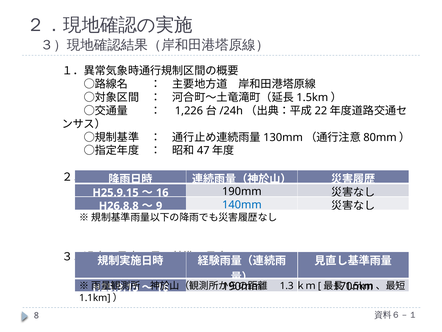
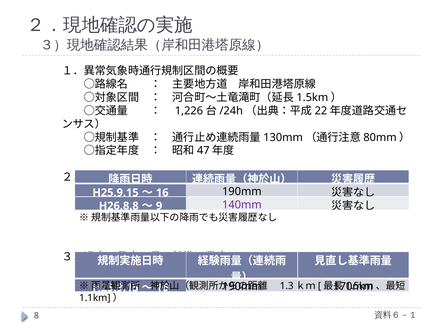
140mm colour: blue -> purple (242, 205)
